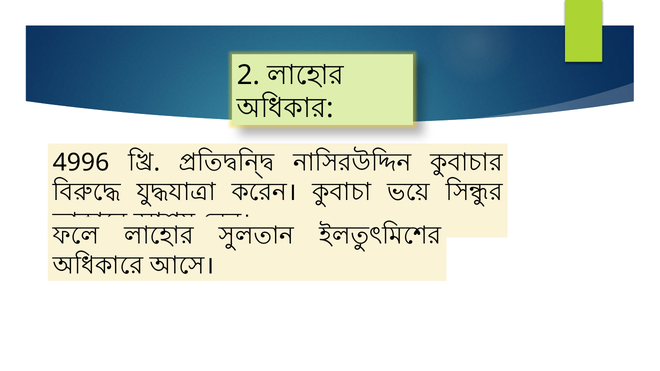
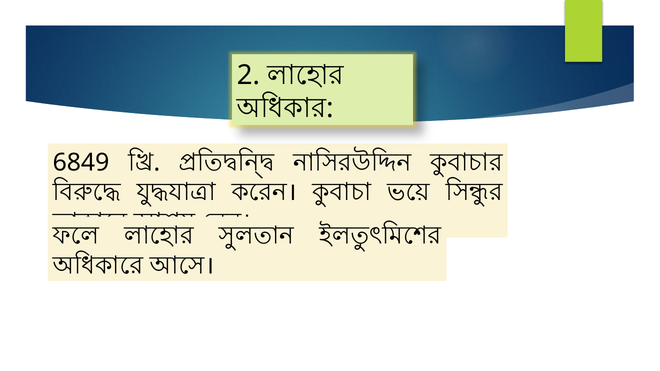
4996: 4996 -> 6849 (81, 163)
